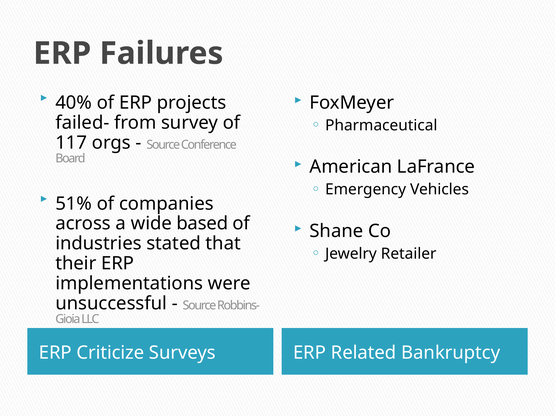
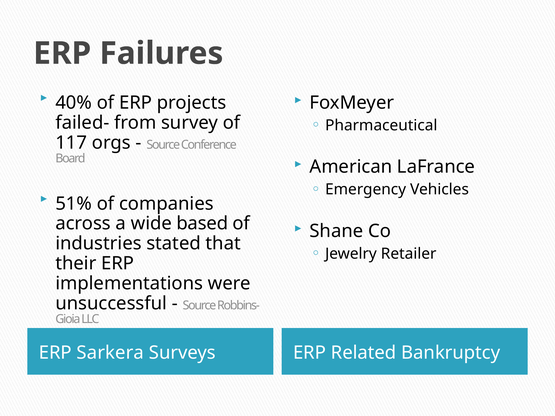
Criticize: Criticize -> Sarkera (110, 353)
